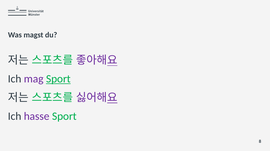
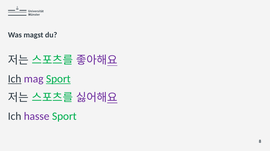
Ich underline: none -> present (15, 79)
